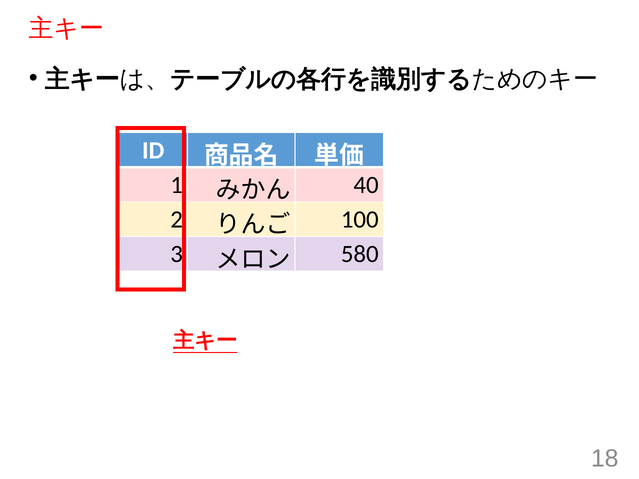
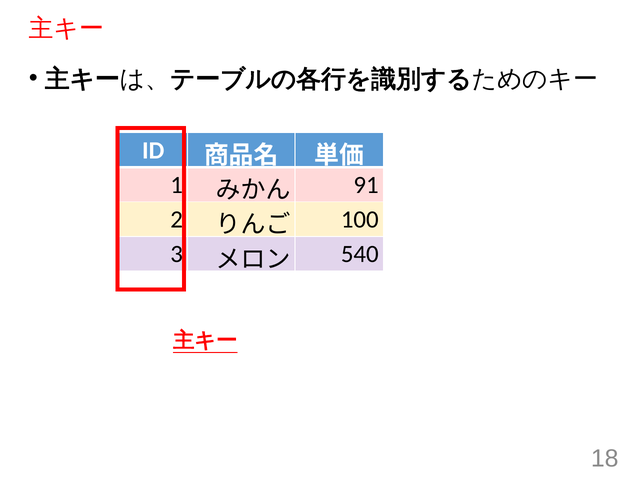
40: 40 -> 91 (366, 185)
580: 580 -> 540 (360, 254)
